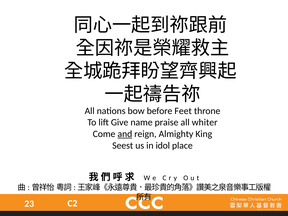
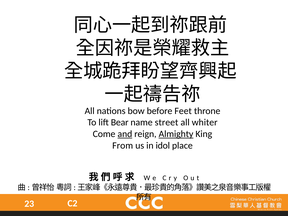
Give: Give -> Bear (120, 122)
praise: praise -> street (167, 122)
Almighty underline: none -> present (176, 134)
Seest: Seest -> From (123, 145)
